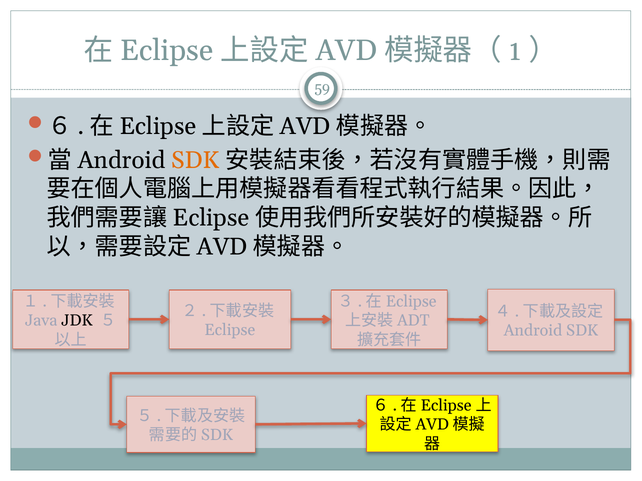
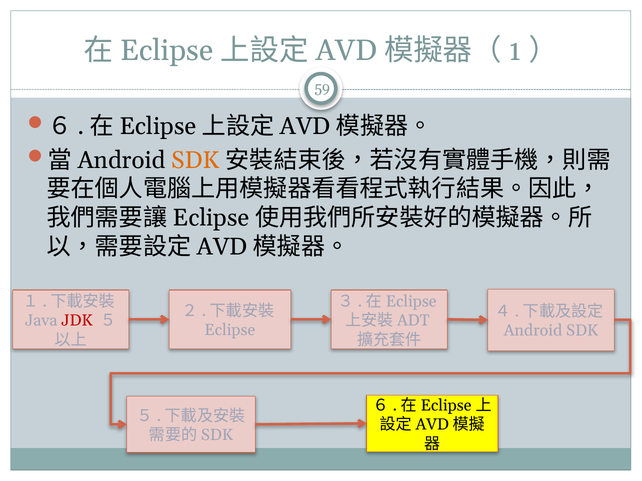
JDK colour: black -> red (77, 321)
